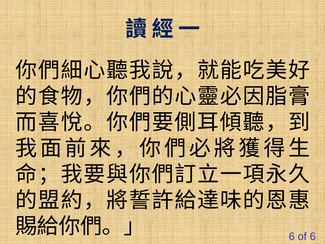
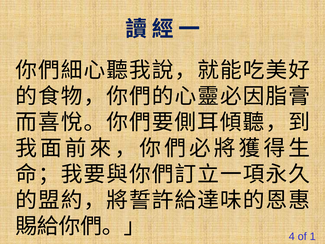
6: 6 -> 4 (292, 236)
of 6: 6 -> 1 (313, 236)
